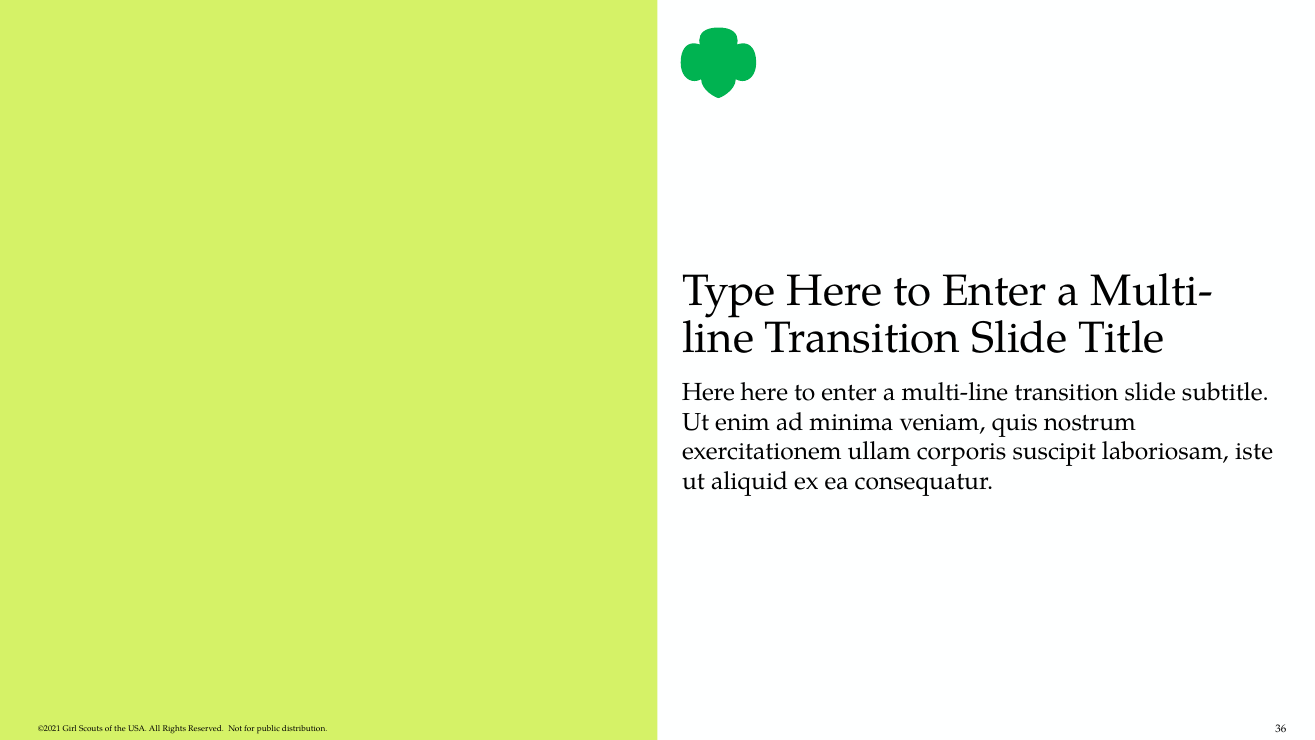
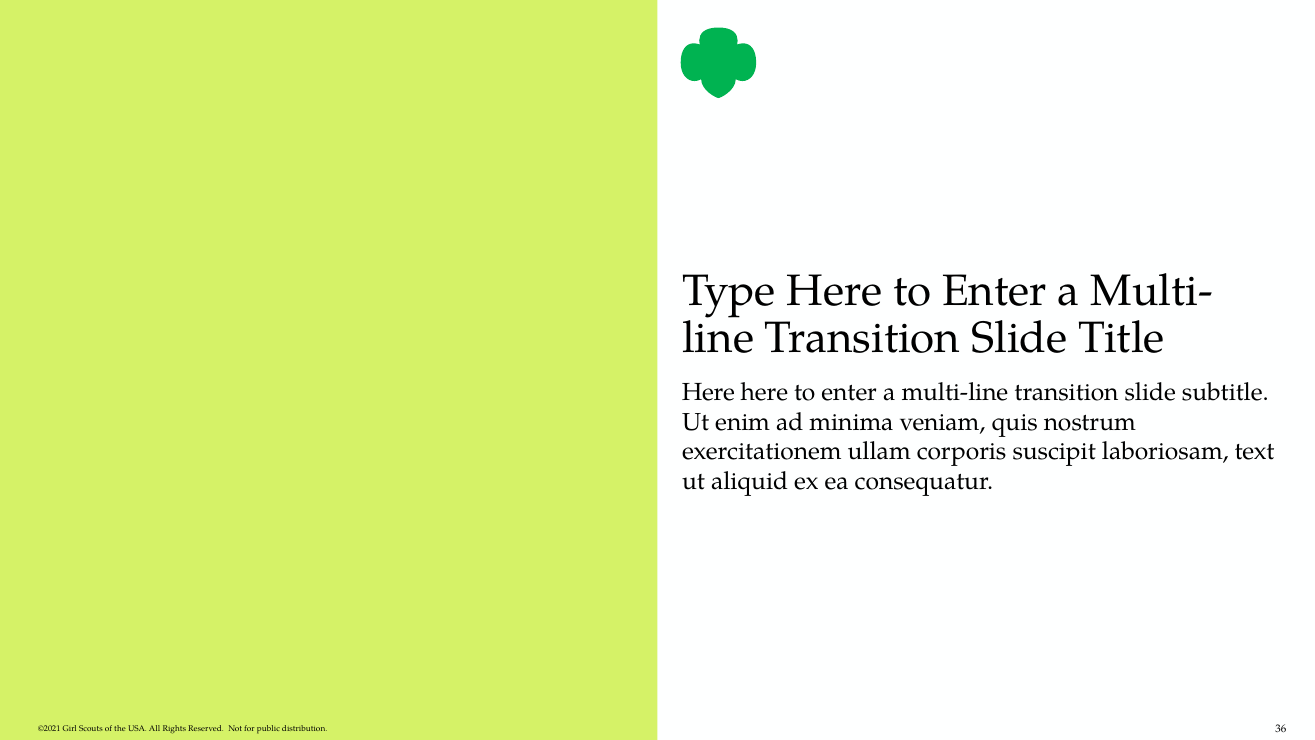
iste: iste -> text (1254, 451)
